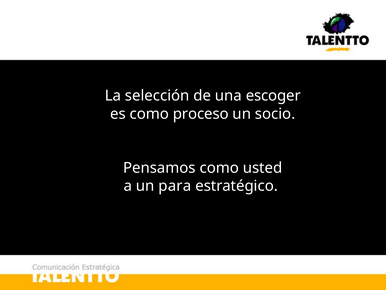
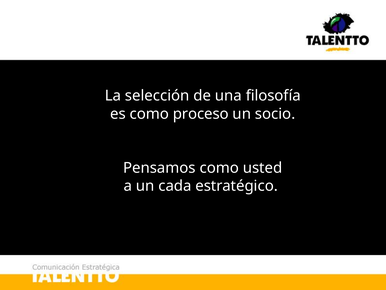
escoger: escoger -> filosofía (273, 96)
para: para -> cada (175, 186)
